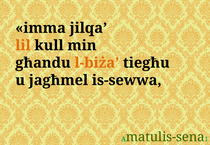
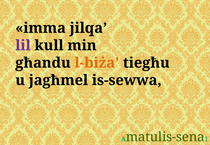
lil colour: orange -> purple (23, 46)
